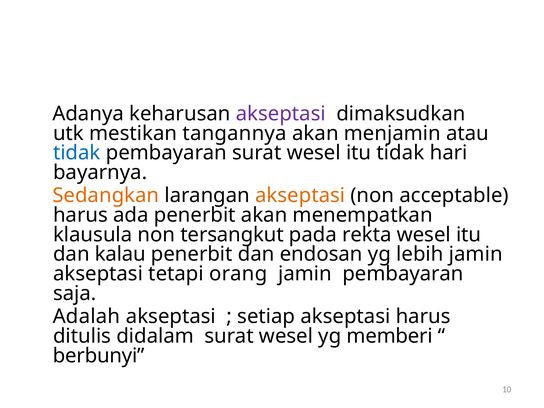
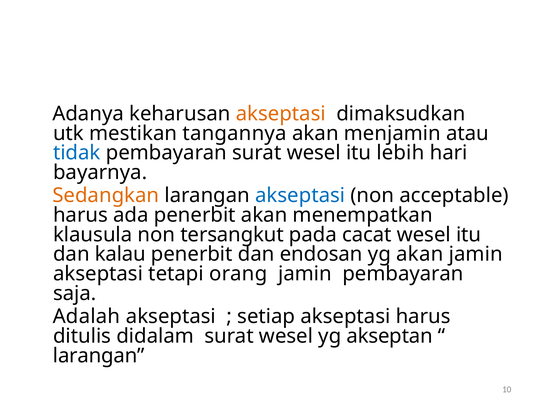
akseptasi colour: purple -> orange (281, 114)
itu tidak: tidak -> lebih (400, 153)
akseptasi colour: orange -> blue (300, 195)
rekta: rekta -> cacat (367, 235)
yg lebih: lebih -> akan (420, 254)
memberi: memberi -> akseptan (390, 336)
berbunyi: berbunyi -> larangan (99, 356)
